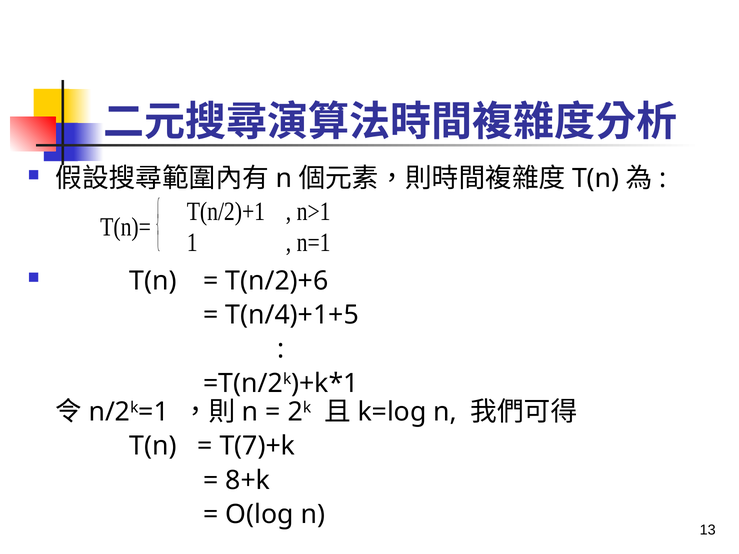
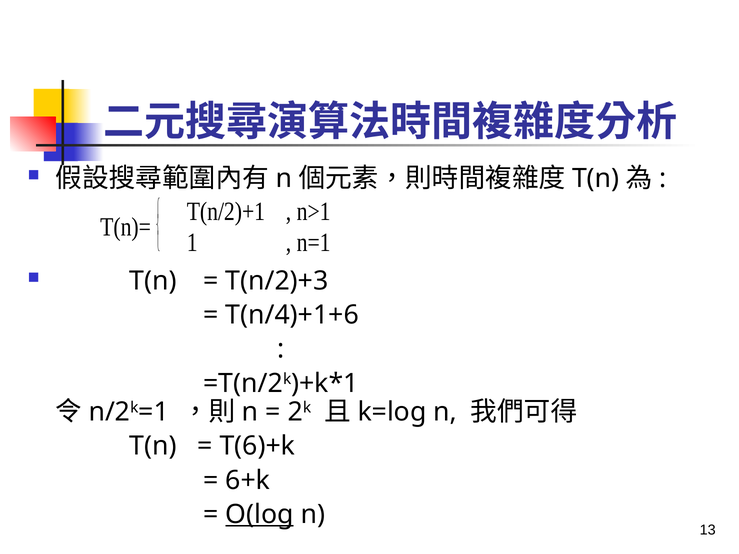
T(n/2)+6: T(n/2)+6 -> T(n/2)+3 (277, 281)
T(n/4)+1+5: T(n/4)+1+5 -> T(n/4)+1+6 (292, 315)
T(7)+k: T(7)+k -> T(6)+k (257, 446)
8+k: 8+k -> 6+k (248, 481)
O(log underline: none -> present (259, 515)
